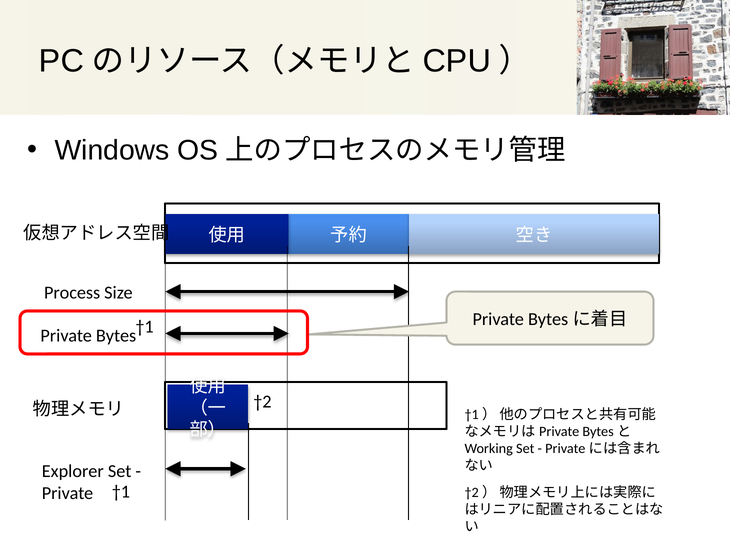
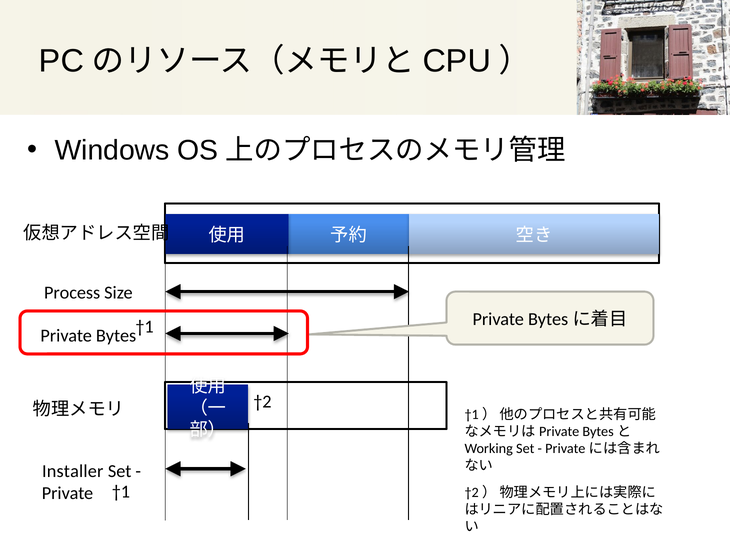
Explorer: Explorer -> Installer (73, 472)
